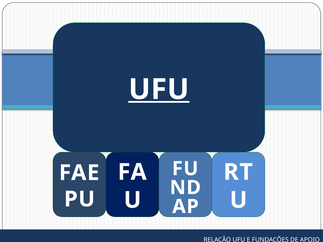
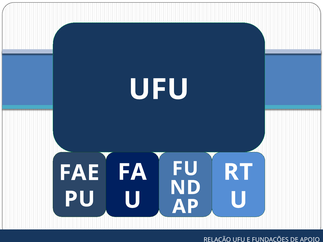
UFU underline: present -> none (159, 90)
